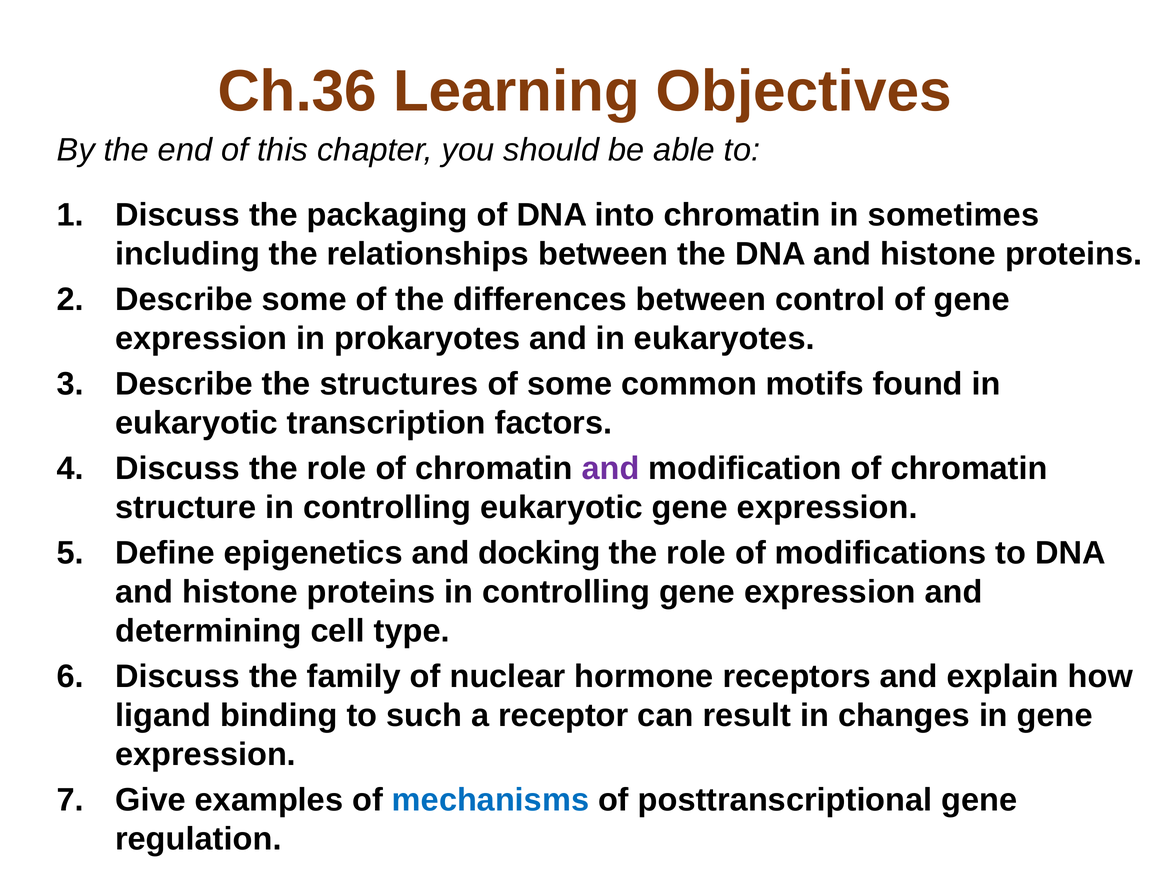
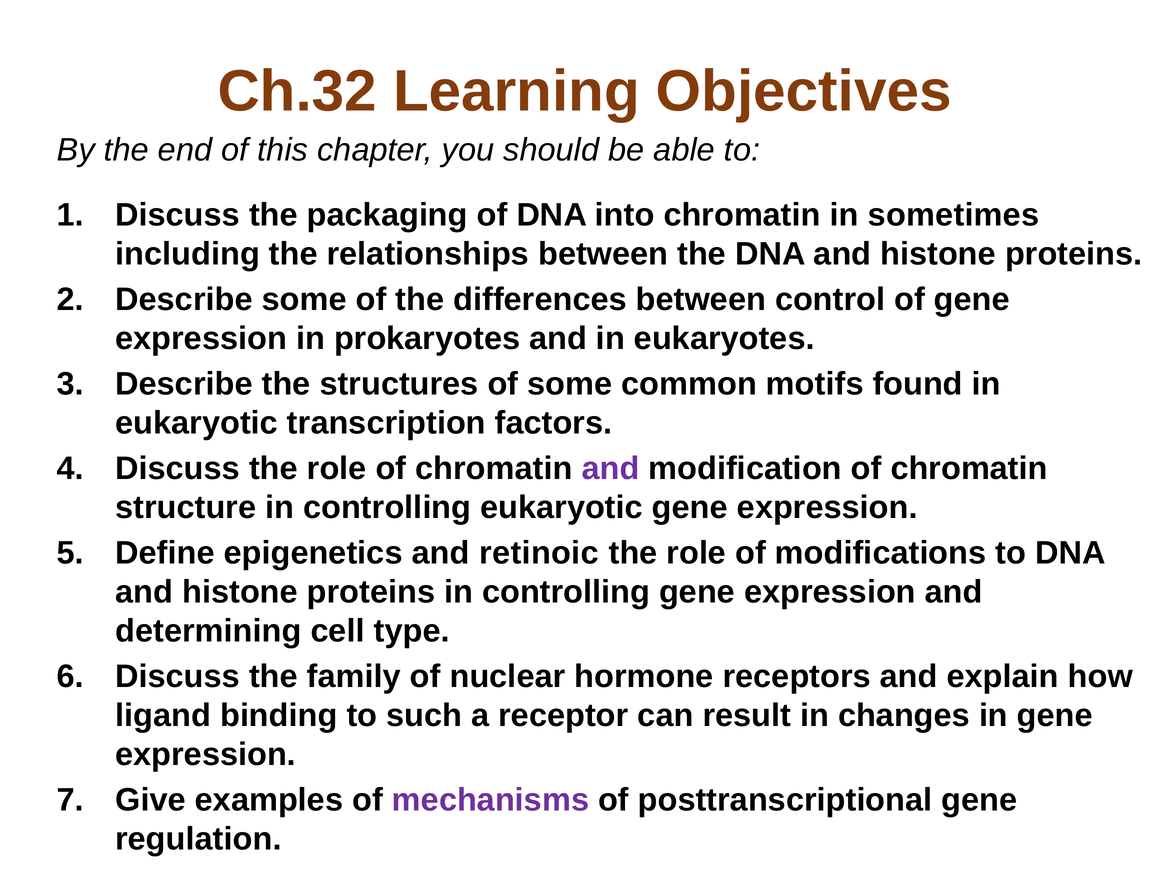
Ch.36: Ch.36 -> Ch.32 (297, 92)
docking: docking -> retinoic (539, 553)
mechanisms colour: blue -> purple (491, 800)
